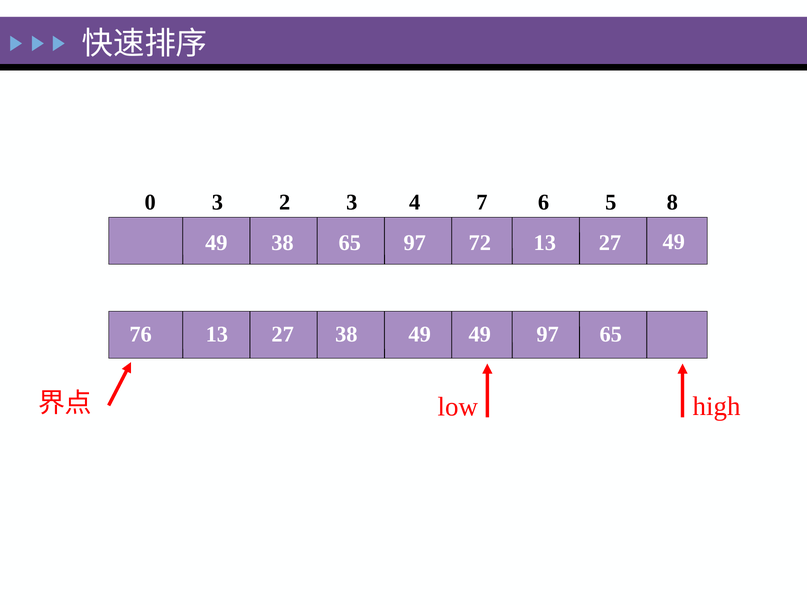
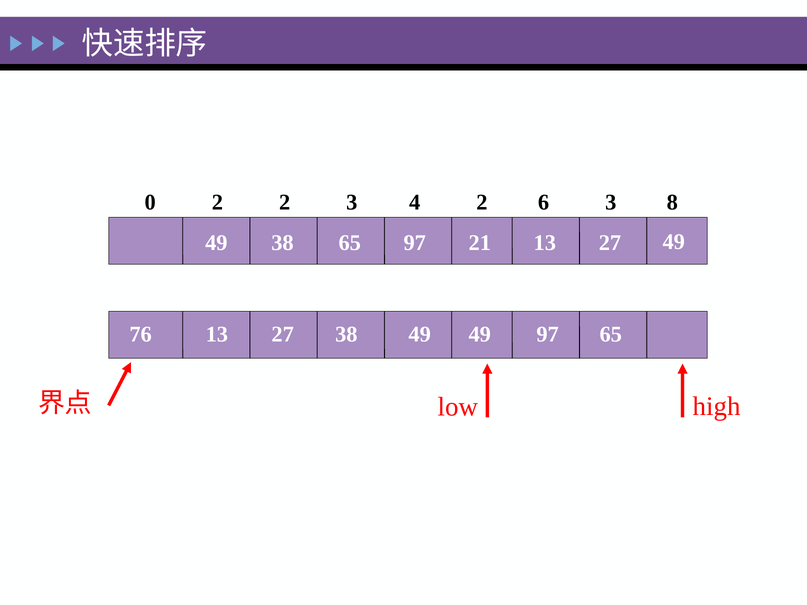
0 3: 3 -> 2 (217, 203)
4 7: 7 -> 2 (482, 203)
6 5: 5 -> 3 (611, 203)
72: 72 -> 21 (480, 243)
